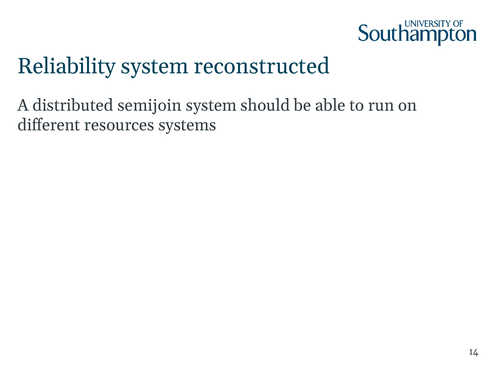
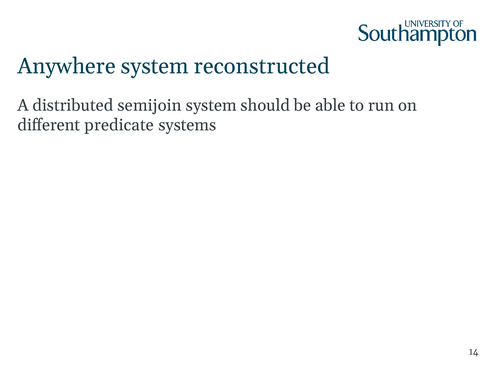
Reliability: Reliability -> Anywhere (67, 66)
resources: resources -> predicate (119, 125)
